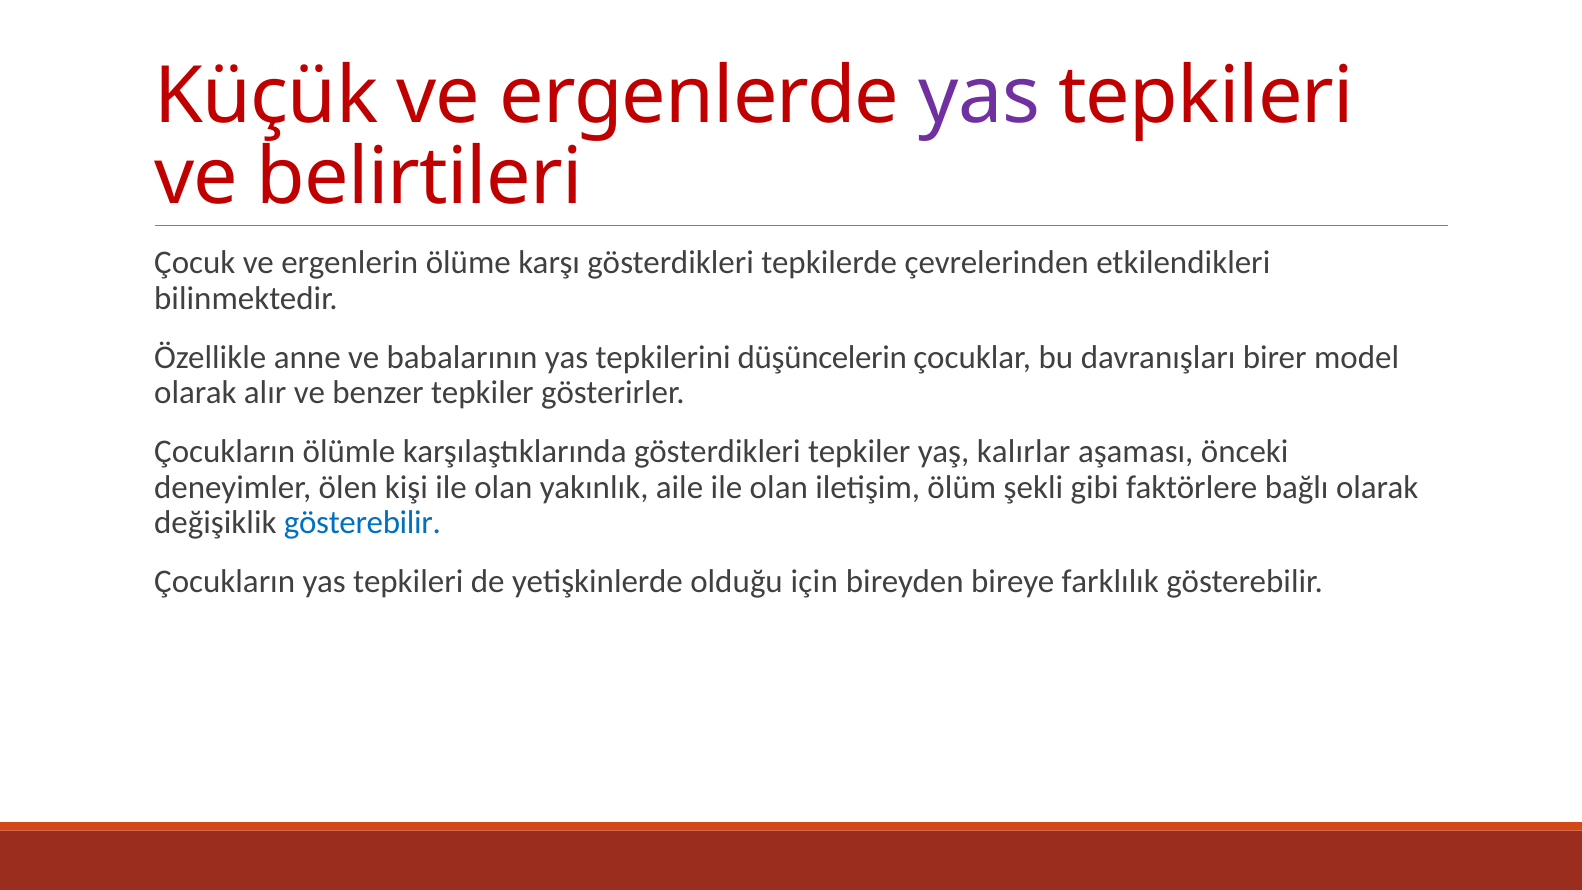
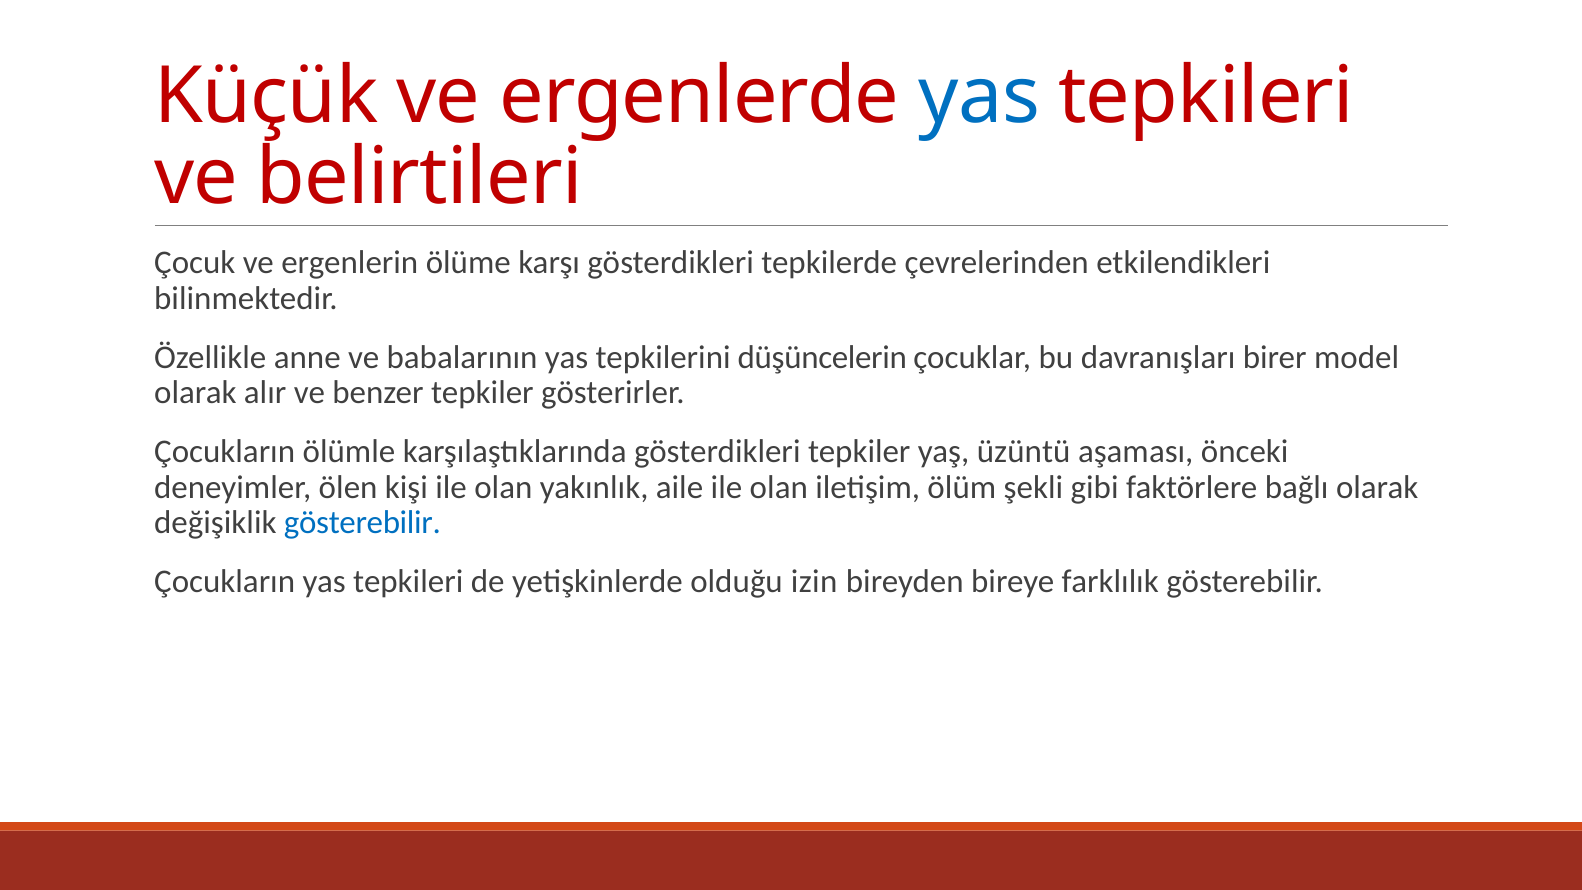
yas colour: purple -> blue (979, 97)
kalırlar: kalırlar -> üzüntü (1024, 452)
için: için -> izin (814, 581)
